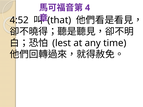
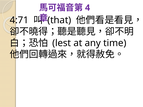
4:52: 4:52 -> 4:71 (19, 20)
